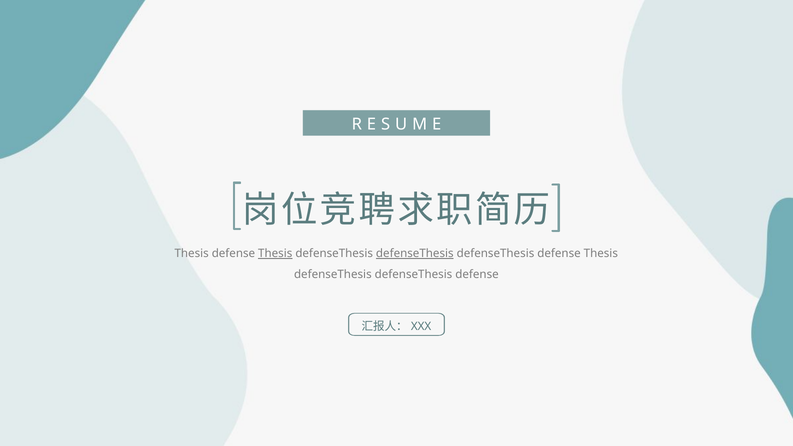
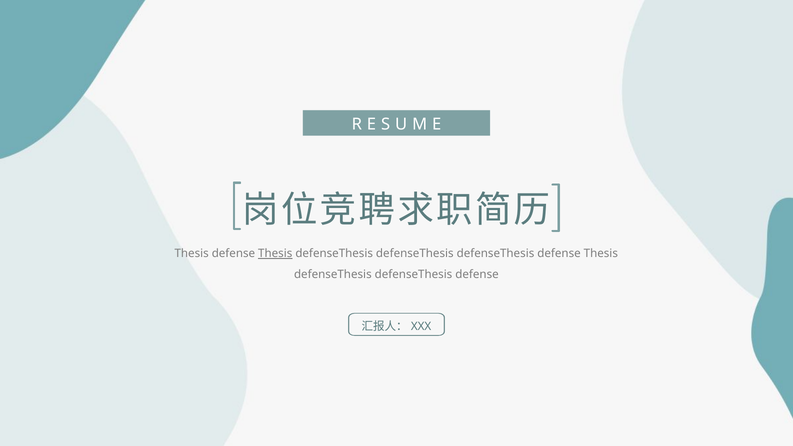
defenseThesis underline: present -> none (415, 254)
